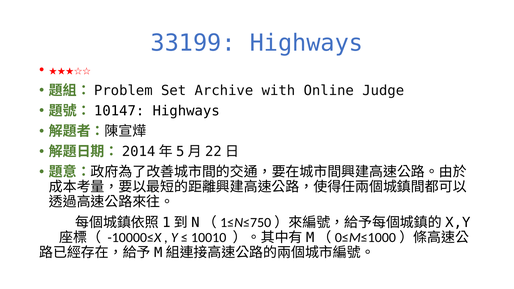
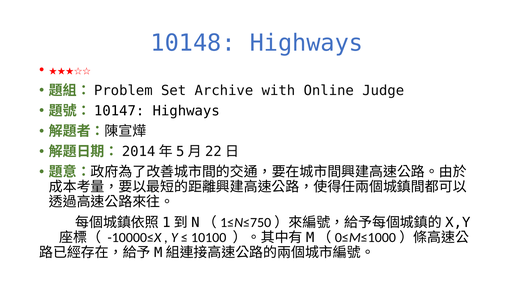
33199: 33199 -> 10148 (193, 43)
10010: 10010 -> 10100 (209, 238)
